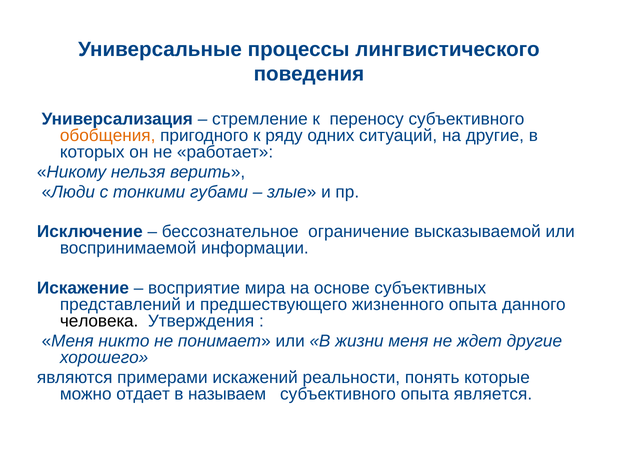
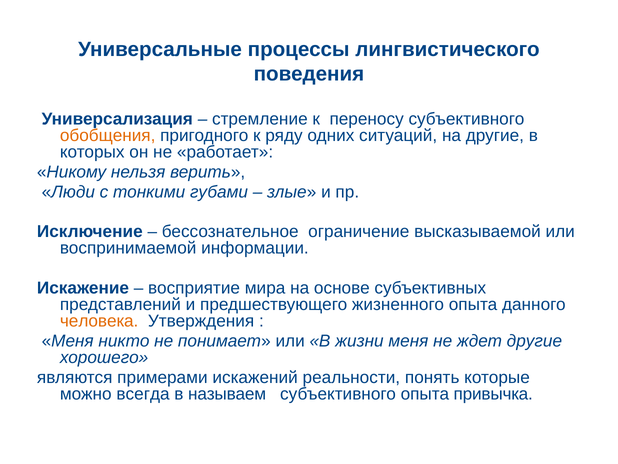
человека colour: black -> orange (99, 321)
отдает: отдает -> всегда (143, 394)
является: является -> привычка (493, 394)
